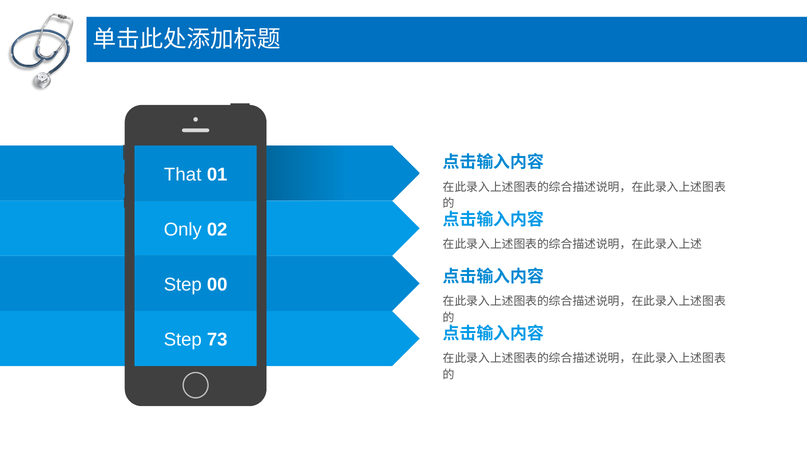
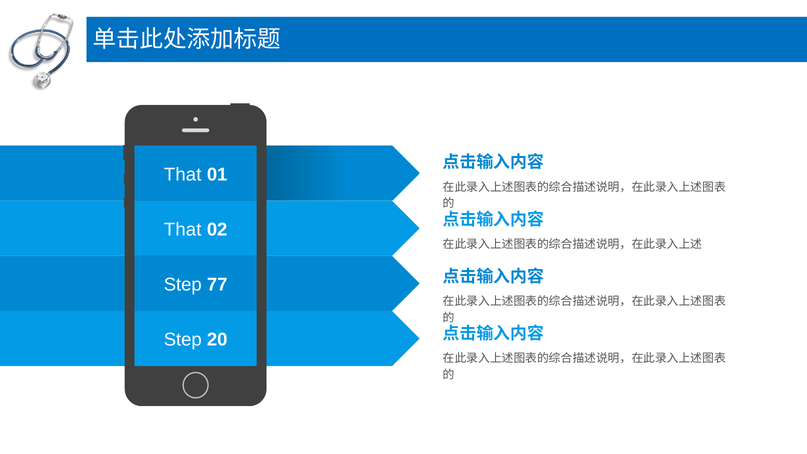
Only: Only -> That (183, 230)
00: 00 -> 77 (217, 285)
73: 73 -> 20 (217, 340)
